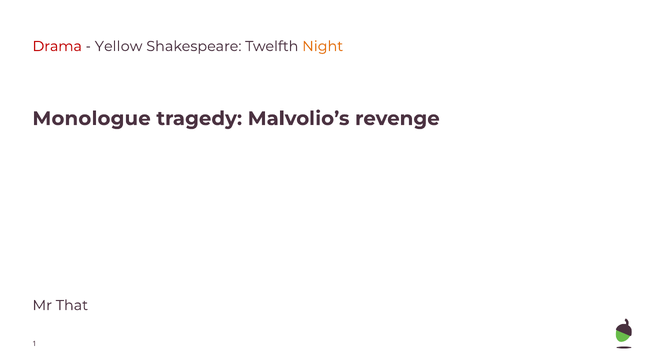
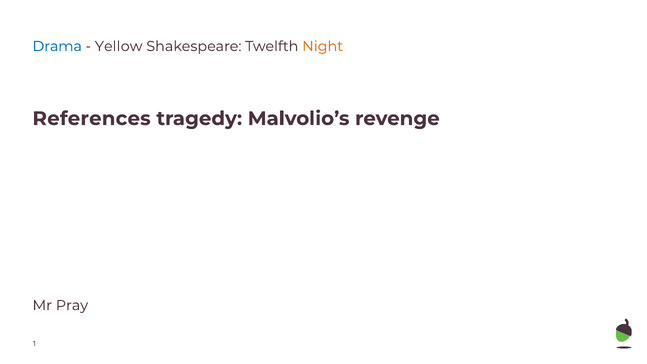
Drama colour: red -> blue (57, 46)
Monologue: Monologue -> References (92, 119)
That: That -> Pray (72, 305)
